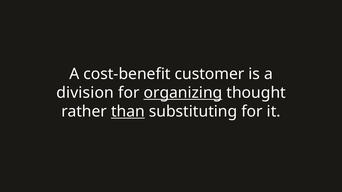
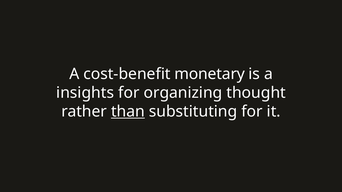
customer: customer -> monetary (210, 74)
division: division -> insights (85, 93)
organizing underline: present -> none (183, 93)
